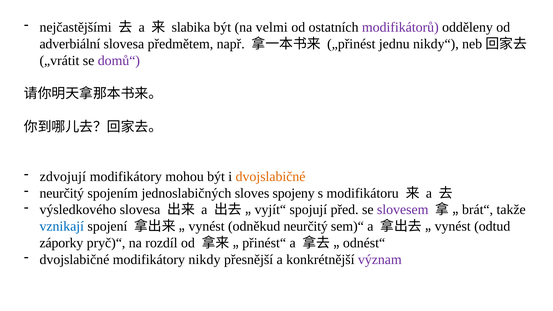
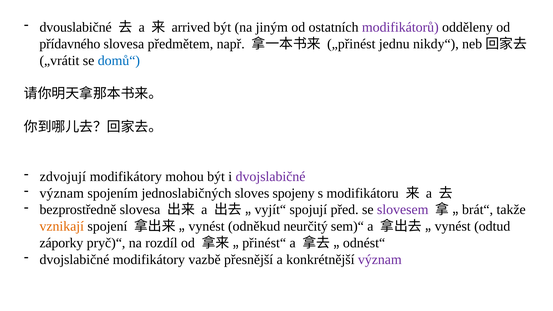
nejčastějšími: nejčastějšími -> dvouslabičné (76, 27)
slabika: slabika -> arrived (191, 27)
velmi: velmi -> jiným (272, 27)
adverbiální: adverbiální -> přídavného (70, 44)
domů“ colour: purple -> blue (119, 60)
dvojslabičné colour: orange -> purple (271, 177)
neurčitý: neurčitý -> význam (62, 193)
výsledkového: výsledkového -> bezprostředně (78, 210)
vznikají colour: blue -> orange (62, 226)
nikdy: nikdy -> vazbě (205, 260)
